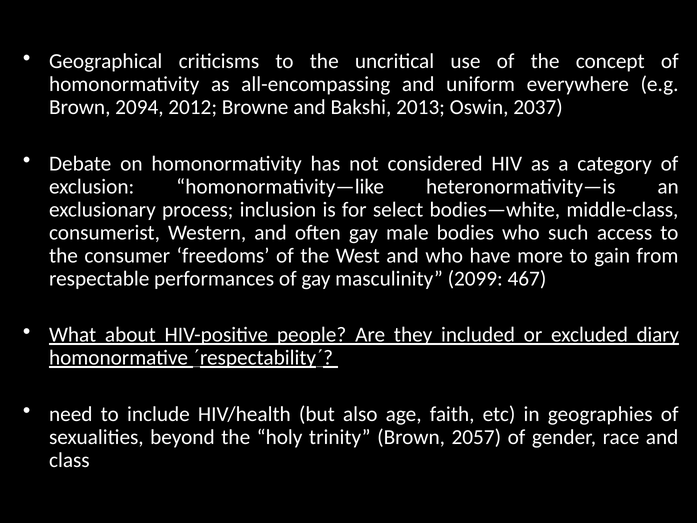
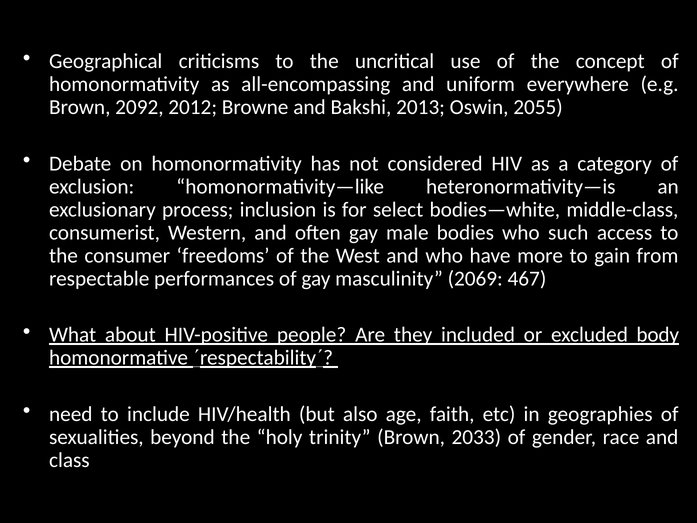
2094: 2094 -> 2092 (139, 107)
2037: 2037 -> 2055 (538, 107)
2099: 2099 -> 2069 (475, 279)
diary: diary -> body (658, 335)
2057: 2057 -> 2033 (476, 437)
